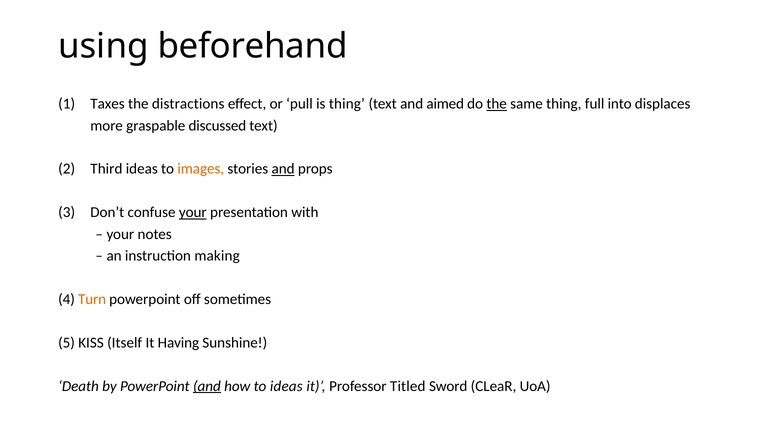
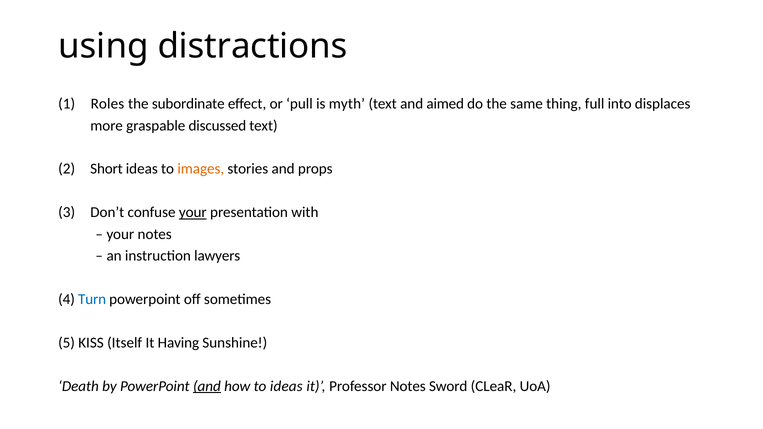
beforehand: beforehand -> distractions (253, 46)
Taxes: Taxes -> Roles (107, 104)
distractions: distractions -> subordinate (188, 104)
is thing: thing -> myth (347, 104)
the underline: present -> none (497, 104)
Third: Third -> Short (106, 169)
and underline: present -> none (283, 169)
making: making -> lawyers (217, 256)
Turn colour: orange -> blue (92, 299)
Professor Titled: Titled -> Notes (408, 386)
